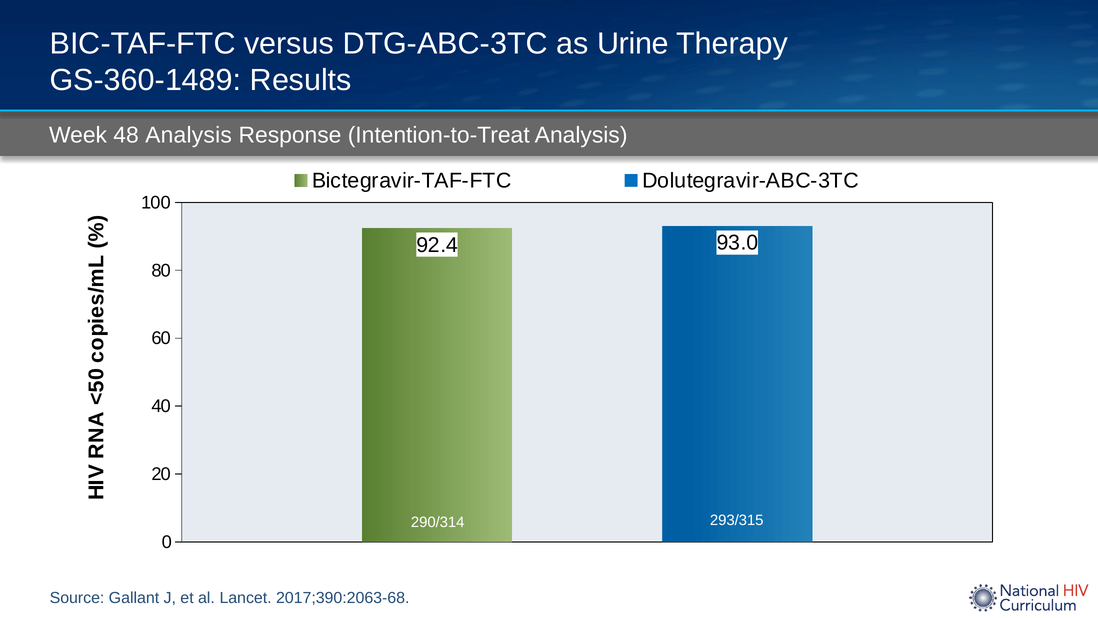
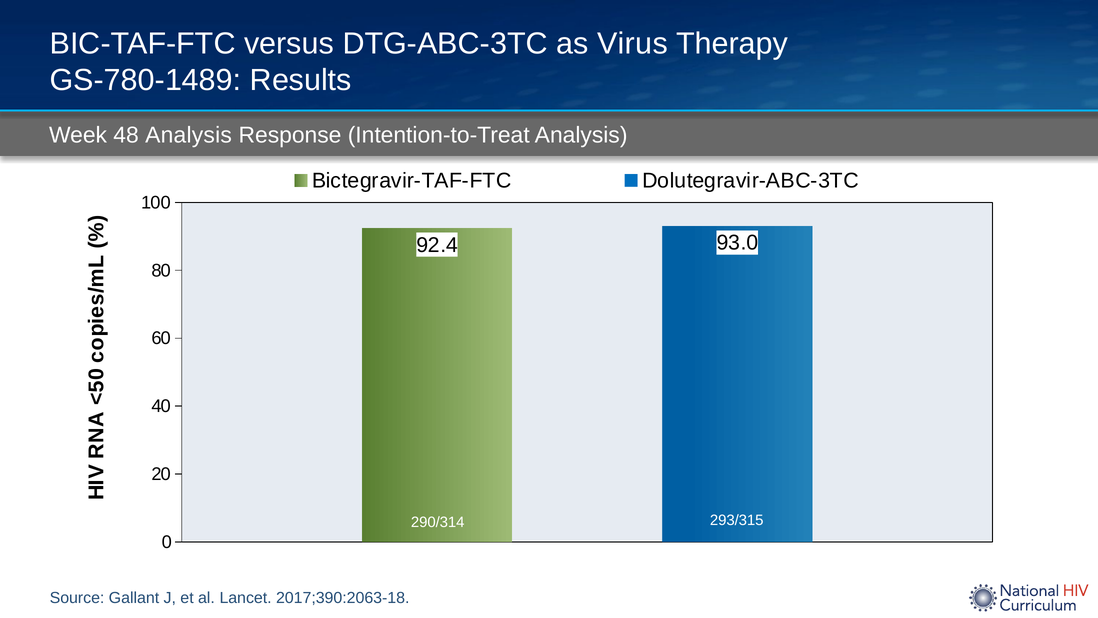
Urine: Urine -> Virus (633, 44)
GS-360-1489: GS-360-1489 -> GS-780-1489 (146, 80)
2017;390:2063-68: 2017;390:2063-68 -> 2017;390:2063-18 (343, 597)
